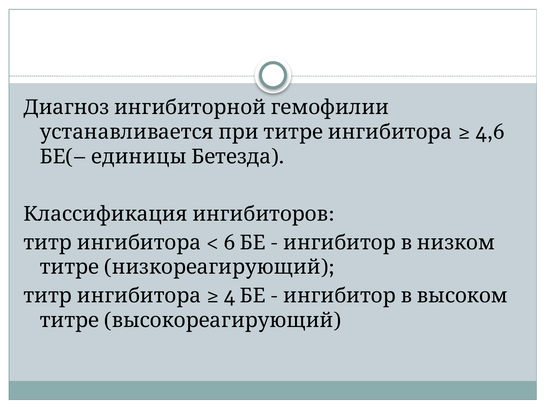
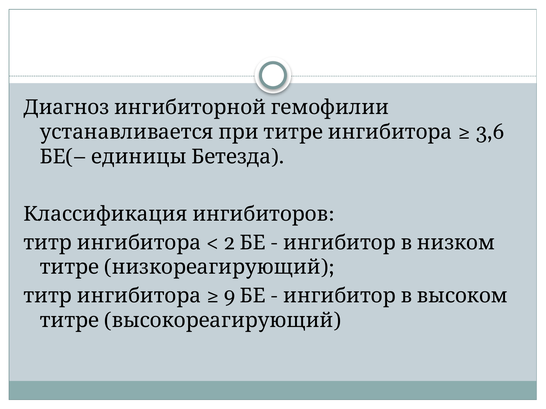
4,6: 4,6 -> 3,6 (490, 132)
6: 6 -> 2 (230, 243)
4: 4 -> 9 (230, 296)
